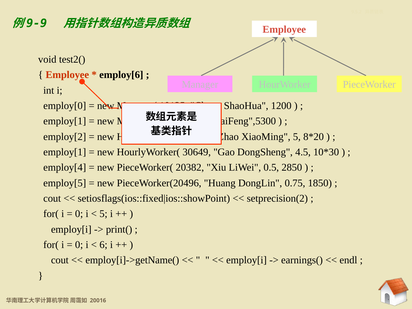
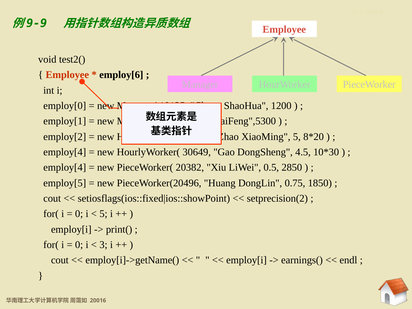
employ[1: employ[1 -> employ[4 (65, 152)
6: 6 -> 3 (103, 245)
